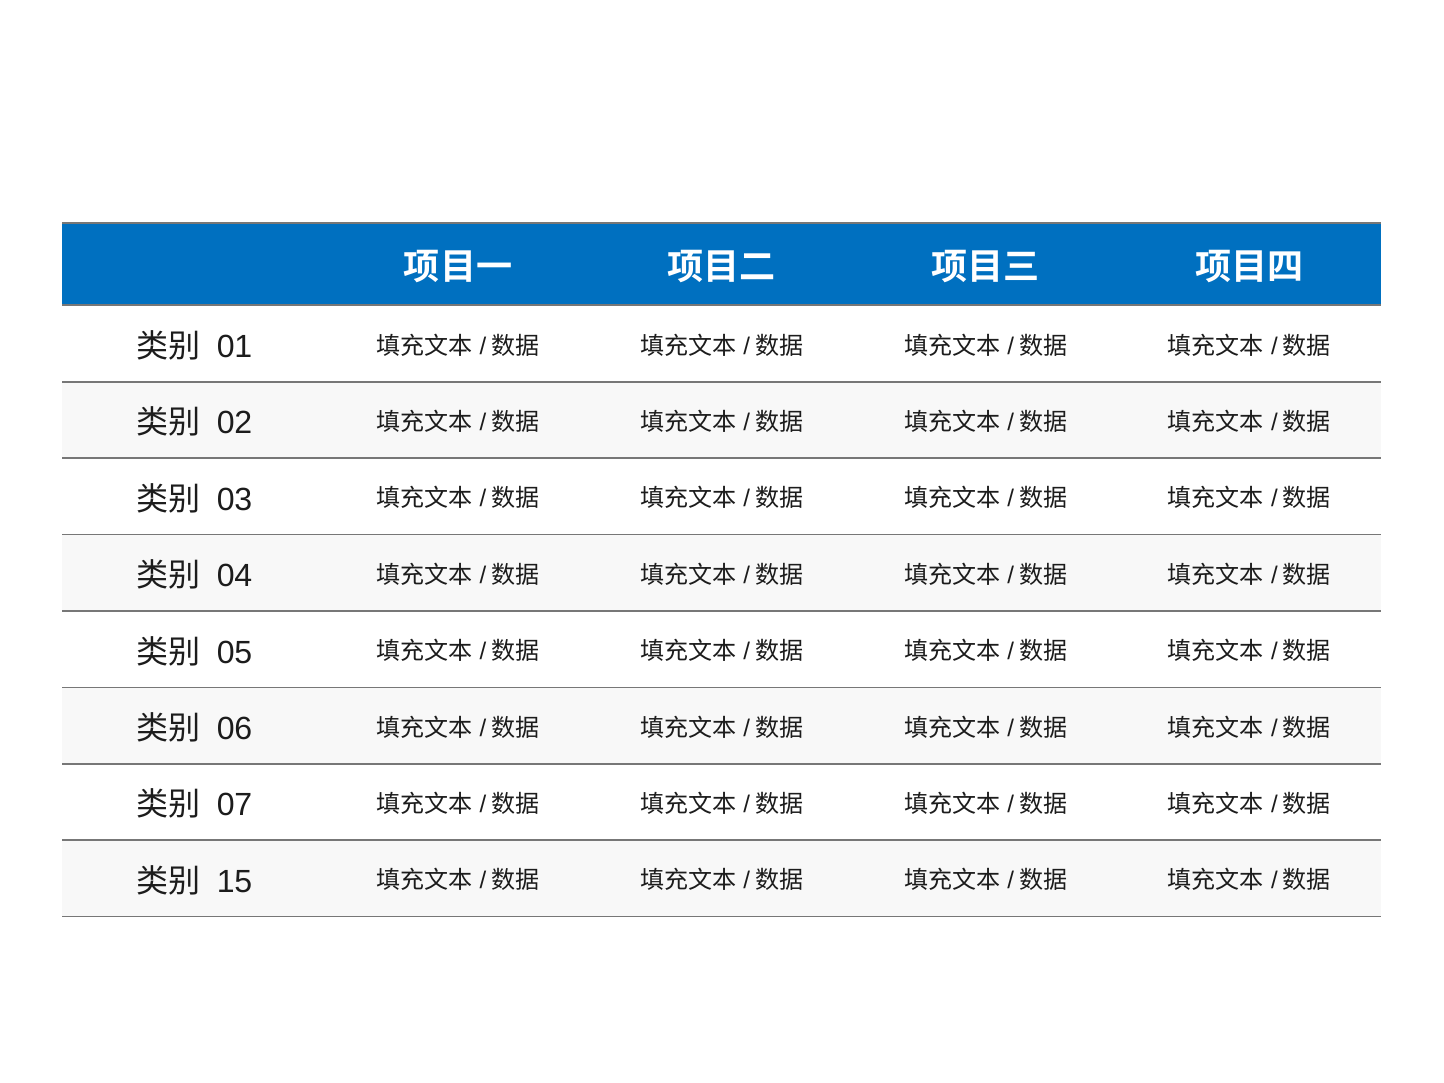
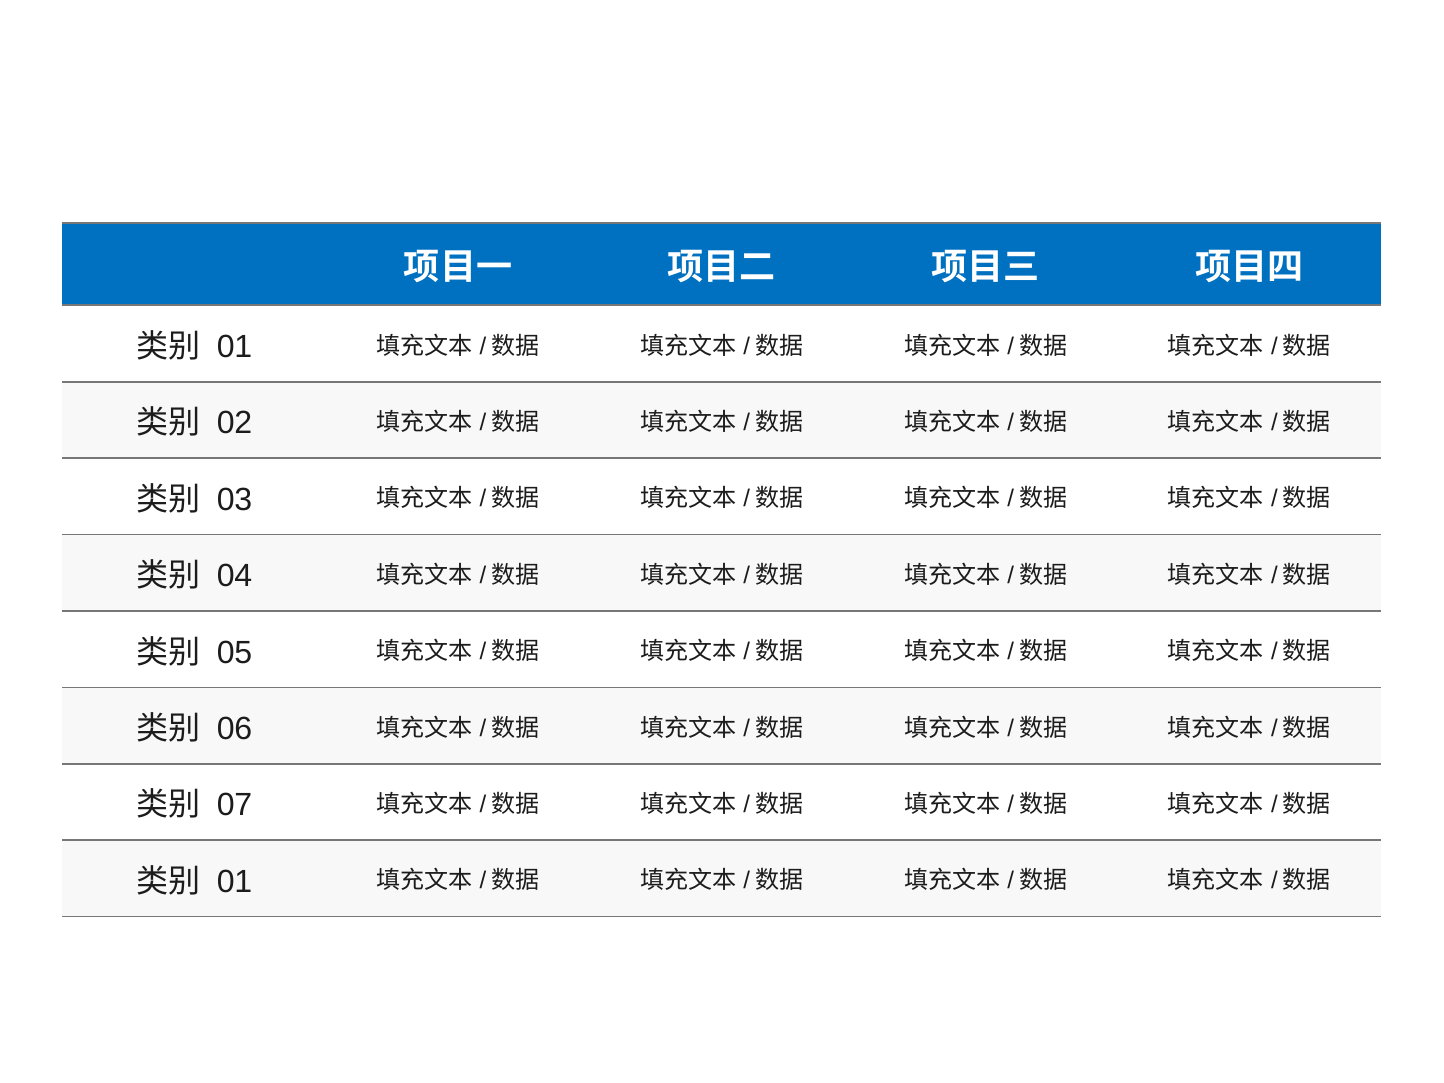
15: 15 -> 01 (235, 882)
